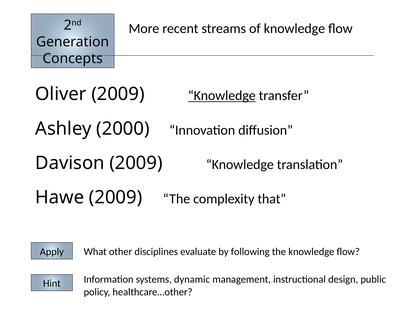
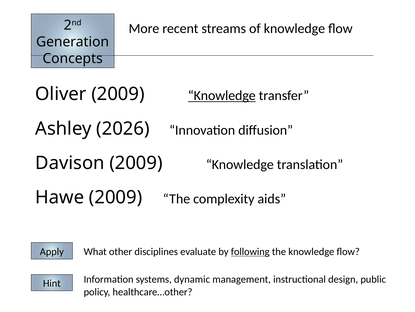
2000: 2000 -> 2026 (123, 128)
that: that -> aids (272, 198)
following underline: none -> present (250, 251)
